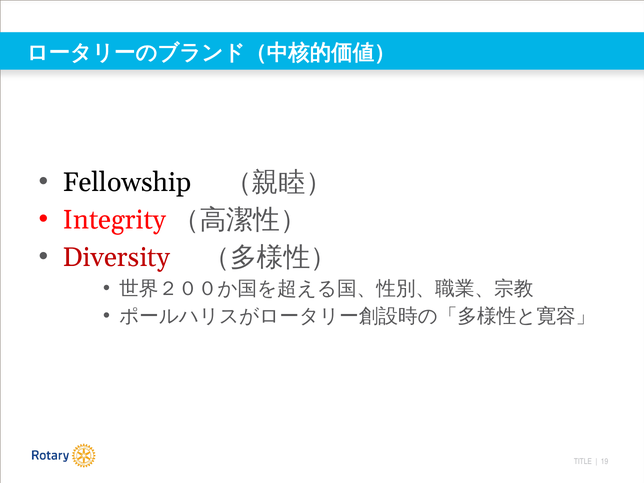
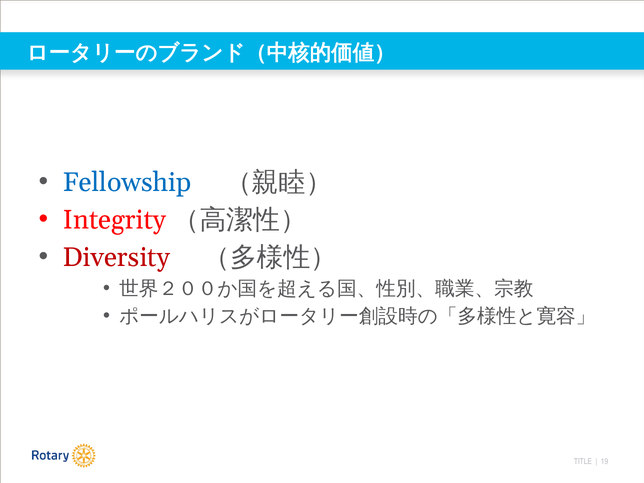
Fellowship colour: black -> blue (127, 182)
